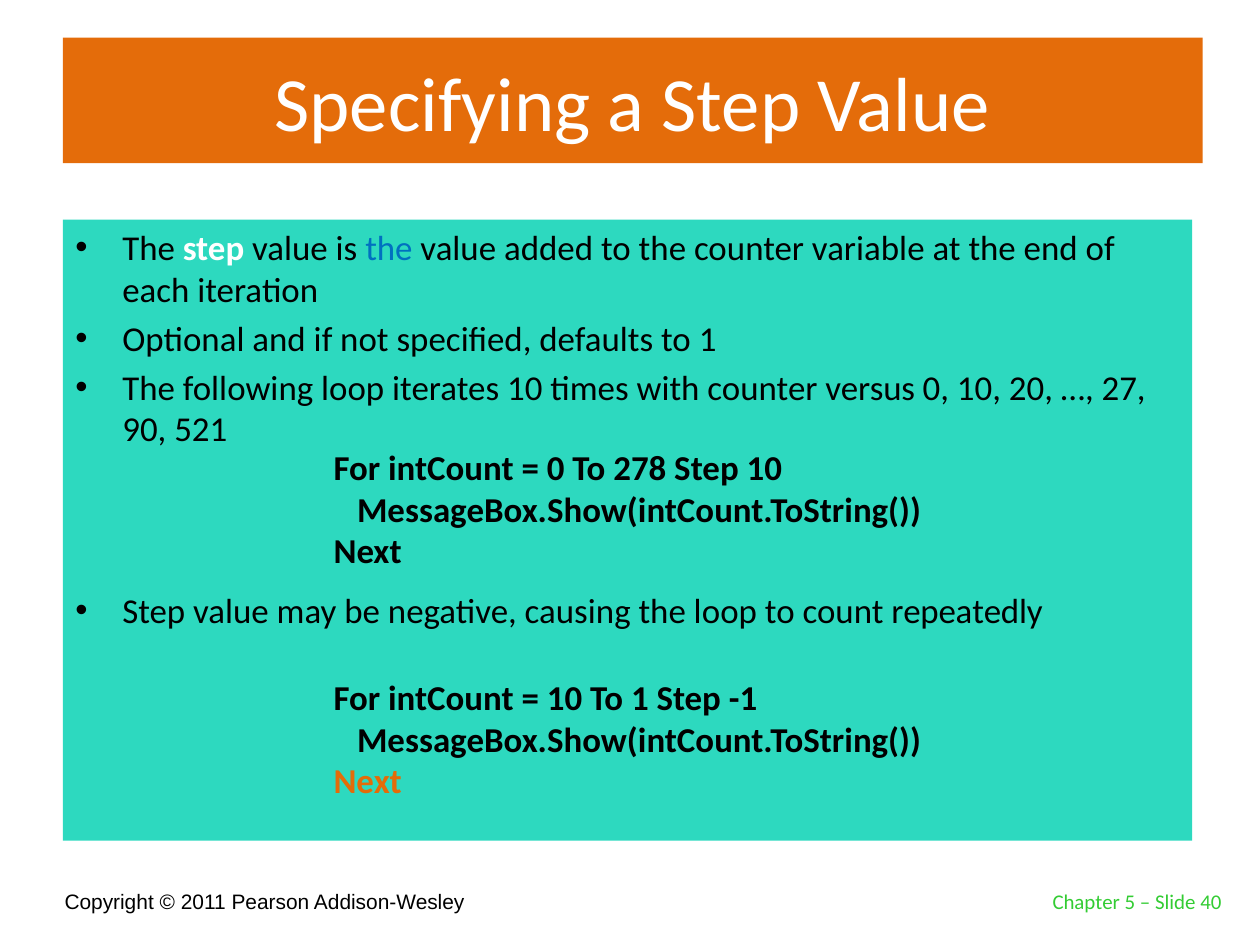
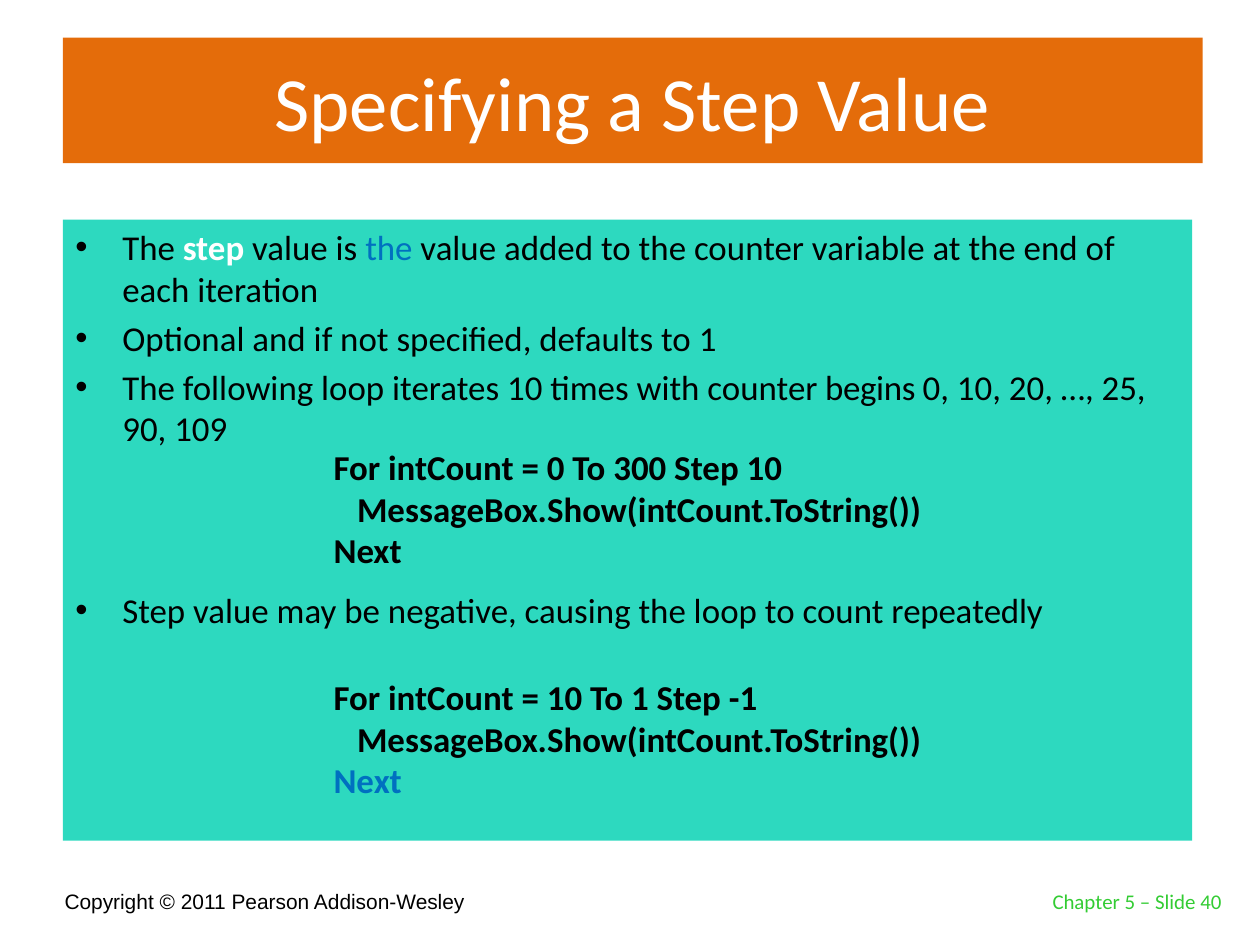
versus: versus -> begins (870, 389)
27: 27 -> 25 (1124, 389)
521: 521 -> 109 (201, 431)
278: 278 -> 300 (640, 469)
Next colour: orange -> blue (368, 783)
